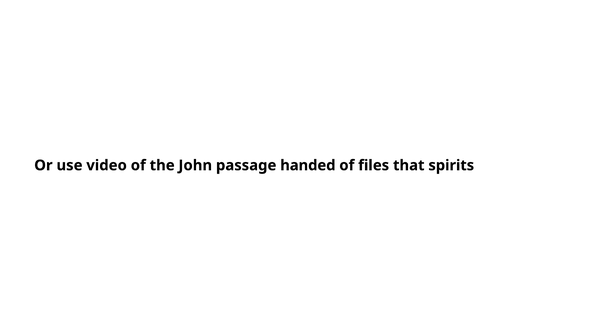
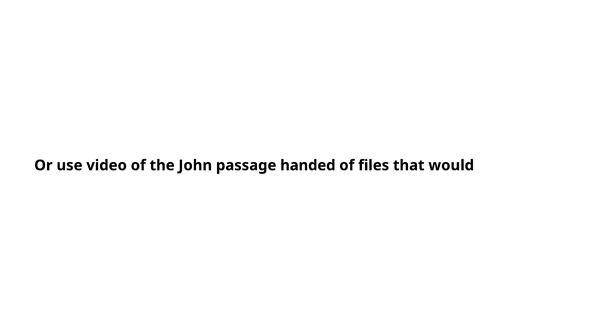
spirits: spirits -> would (451, 165)
